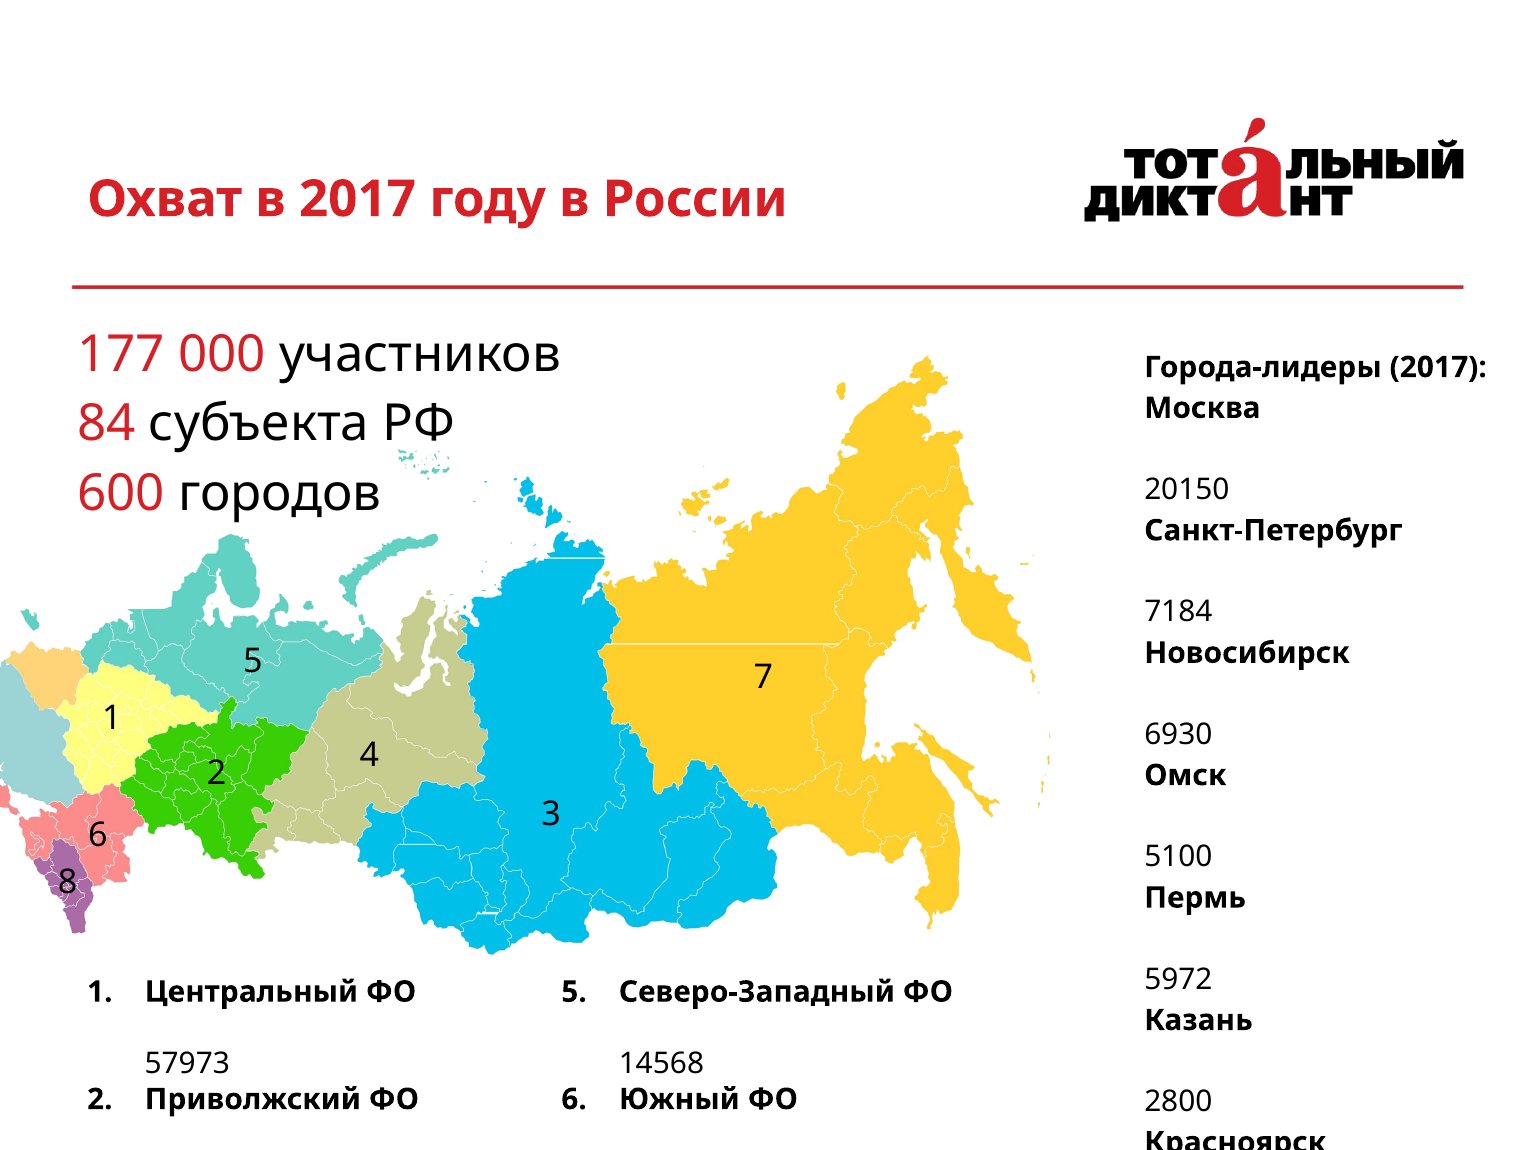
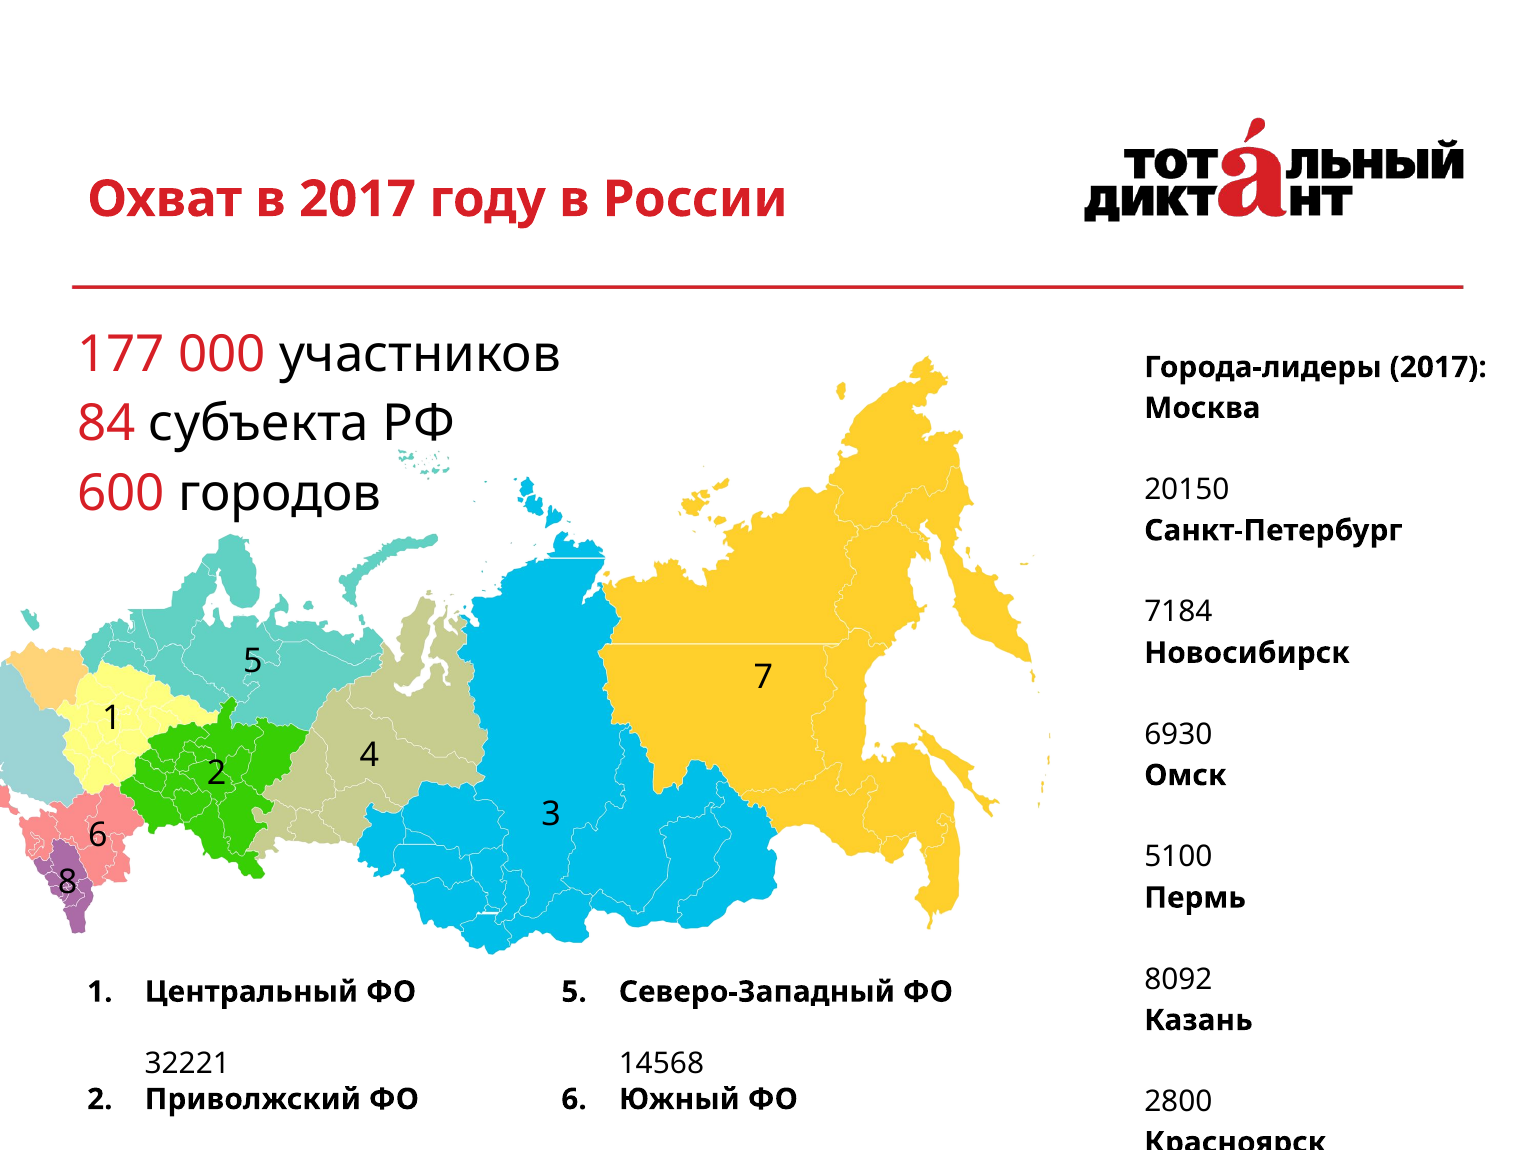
5972: 5972 -> 8092 (1178, 980)
57973: 57973 -> 32221 (187, 1064)
